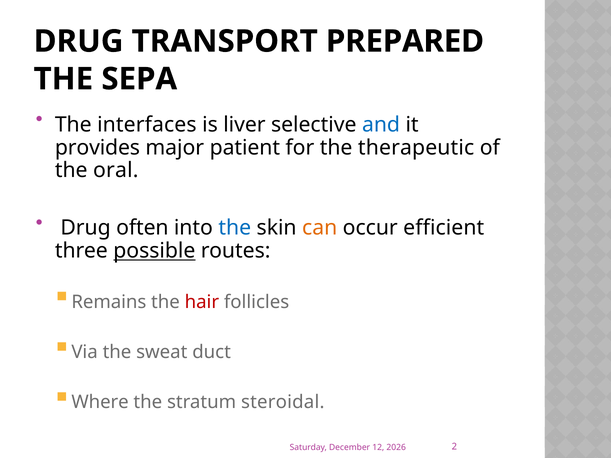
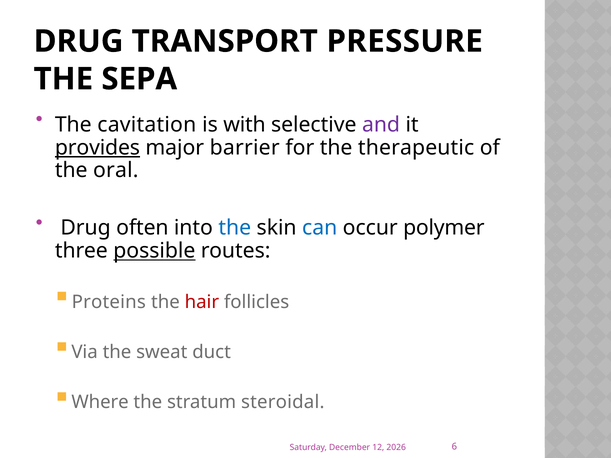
PREPARED: PREPARED -> PRESSURE (405, 41)
interfaces: interfaces -> cavitation (147, 125)
liver: liver -> with (244, 125)
and colour: blue -> purple (381, 125)
provides underline: none -> present (97, 148)
patient: patient -> barrier (245, 148)
can colour: orange -> blue (320, 228)
efficient: efficient -> polymer (444, 228)
Remains: Remains -> Proteins (109, 302)
2: 2 -> 6 (454, 447)
